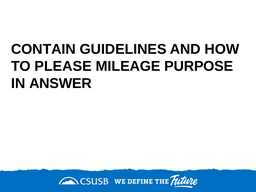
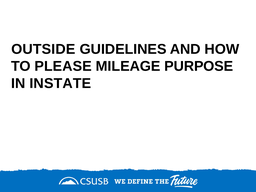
CONTAIN: CONTAIN -> OUTSIDE (43, 49)
ANSWER: ANSWER -> INSTATE (60, 83)
